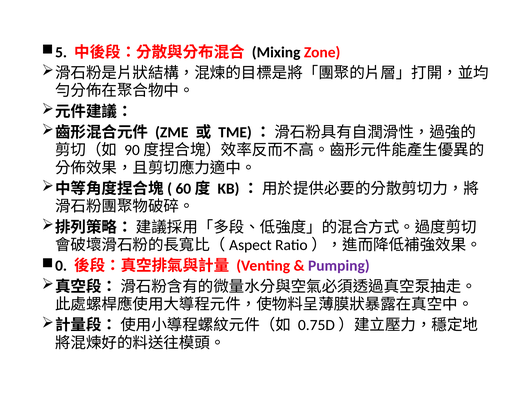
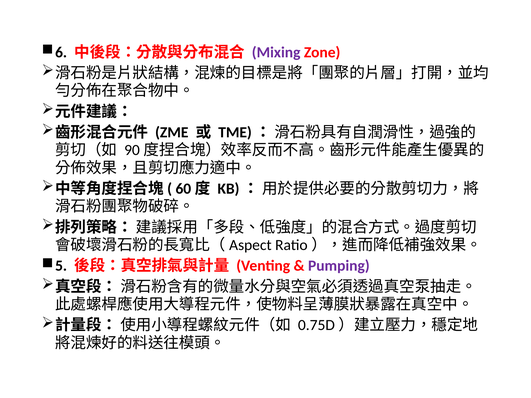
5: 5 -> 6 (61, 52)
Mixing colour: black -> purple (276, 52)
0: 0 -> 5 (61, 266)
